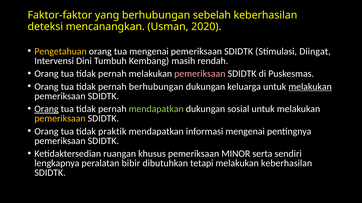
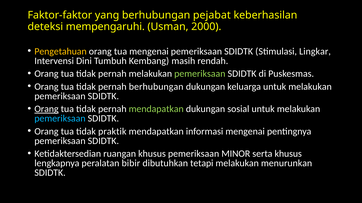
sebelah: sebelah -> pejabat (212, 15)
mencanangkan: mencanangkan -> mempengaruhi (105, 27)
2020: 2020 -> 2000 (206, 27)
Diingat: Diingat -> Lingkar (315, 51)
pemeriksaan colour: pink -> light green (200, 74)
melakukan underline: present -> none (310, 87)
pemeriksaan colour: yellow -> light blue (60, 119)
serta sendiri: sendiri -> khusus (288, 154)
melakukan keberhasilan: keberhasilan -> menurunkan (287, 164)
